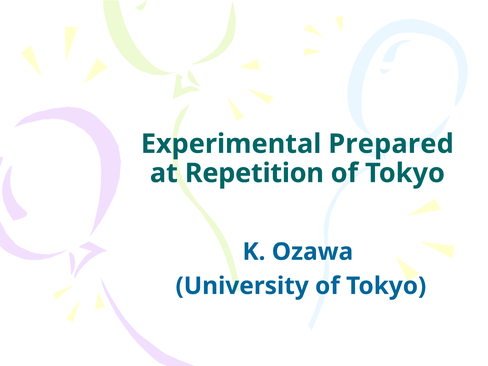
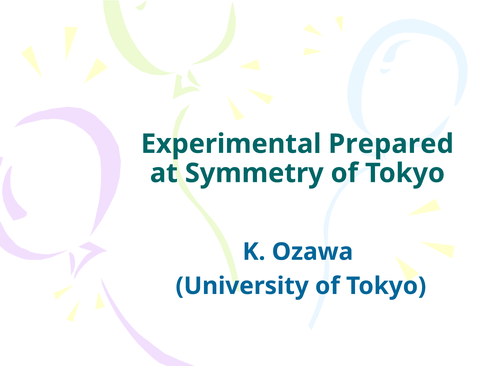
Repetition: Repetition -> Symmetry (254, 173)
